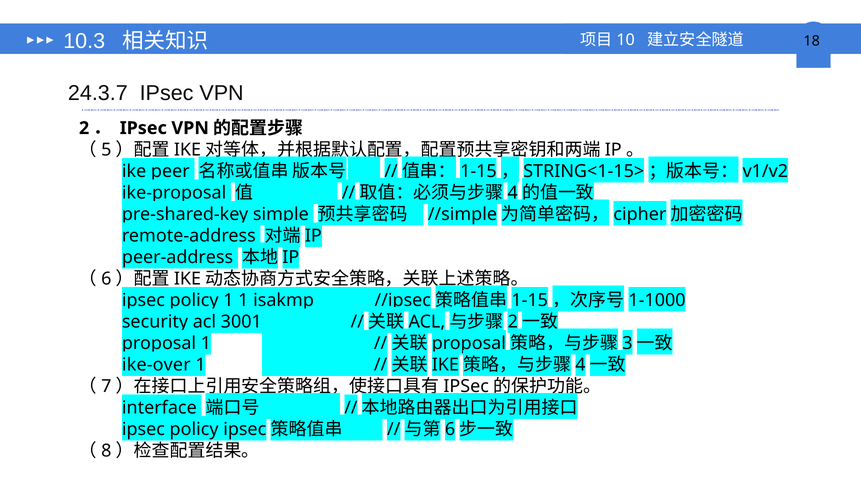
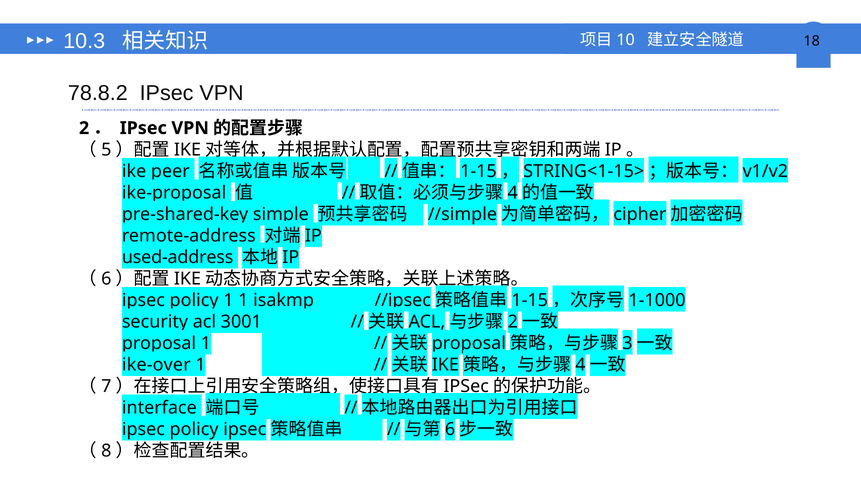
24.3.7: 24.3.7 -> 78.8.2 (98, 93)
peer-address: peer-address -> used-address (178, 257)
